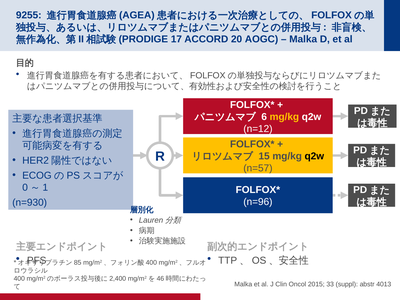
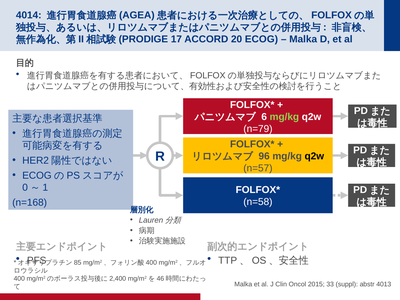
9255: 9255 -> 4014 (29, 15)
AOGC: AOGC -> ECOG (261, 39)
mg/kg colour: yellow -> light green (284, 117)
n=12: n=12 -> n=79 (258, 129)
15: 15 -> 96 (264, 156)
n=96: n=96 -> n=58 (258, 202)
n=930: n=930 -> n=168 (30, 202)
